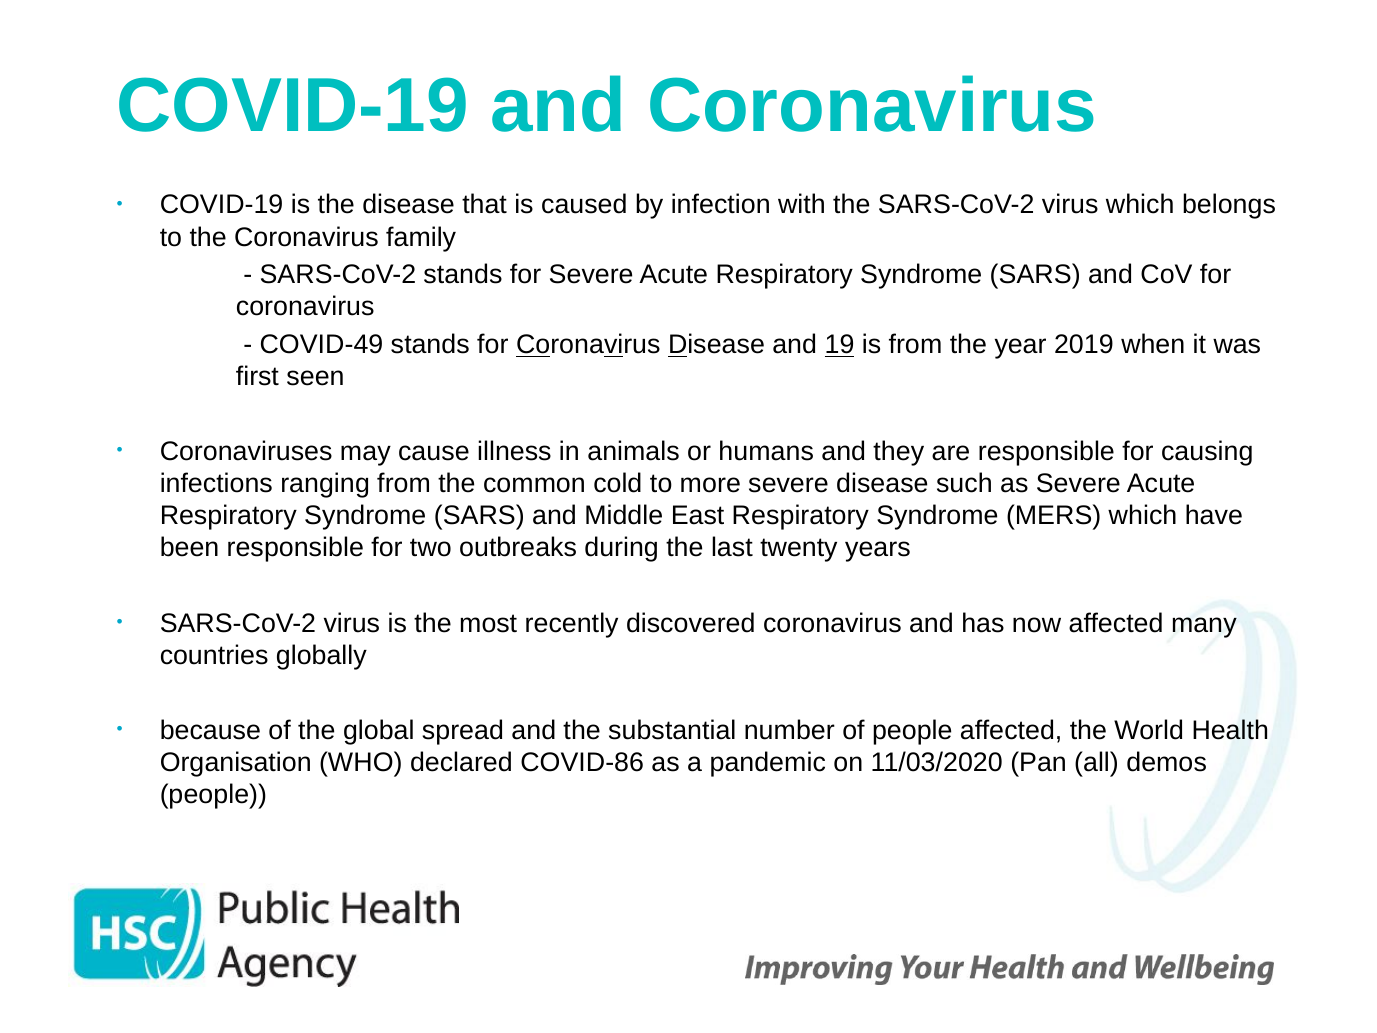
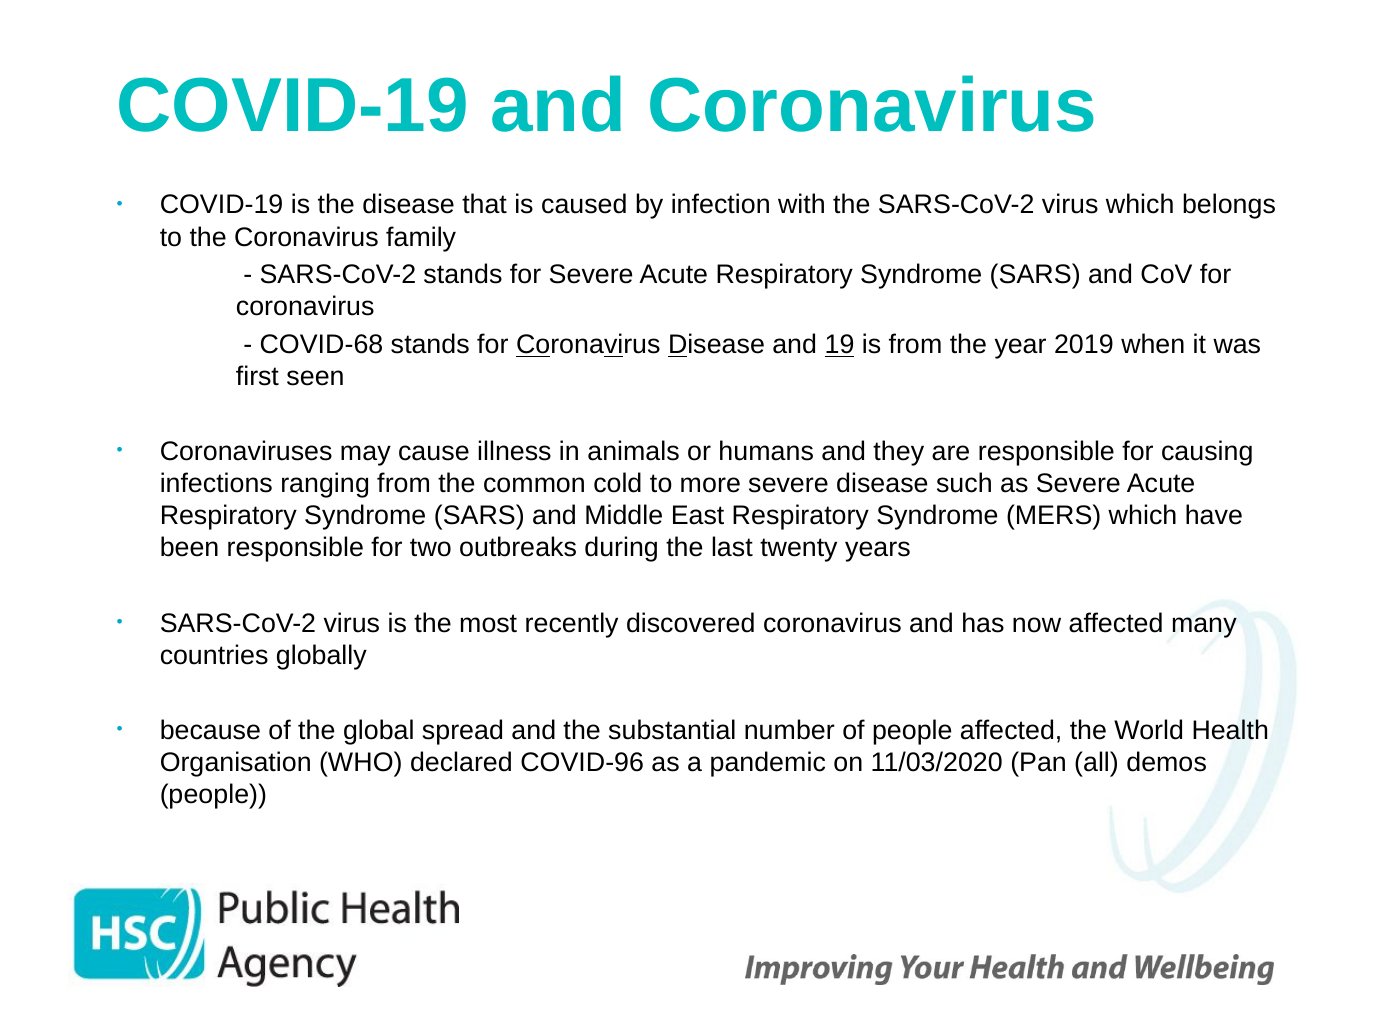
COVID-49: COVID-49 -> COVID-68 (321, 344)
COVID-86: COVID-86 -> COVID-96 (582, 762)
